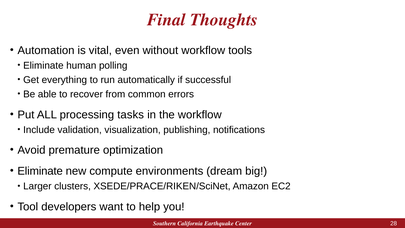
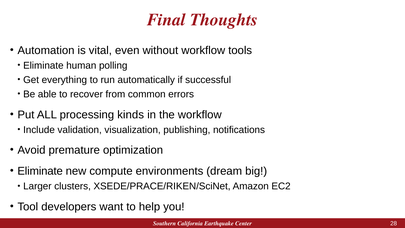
tasks: tasks -> kinds (131, 115)
